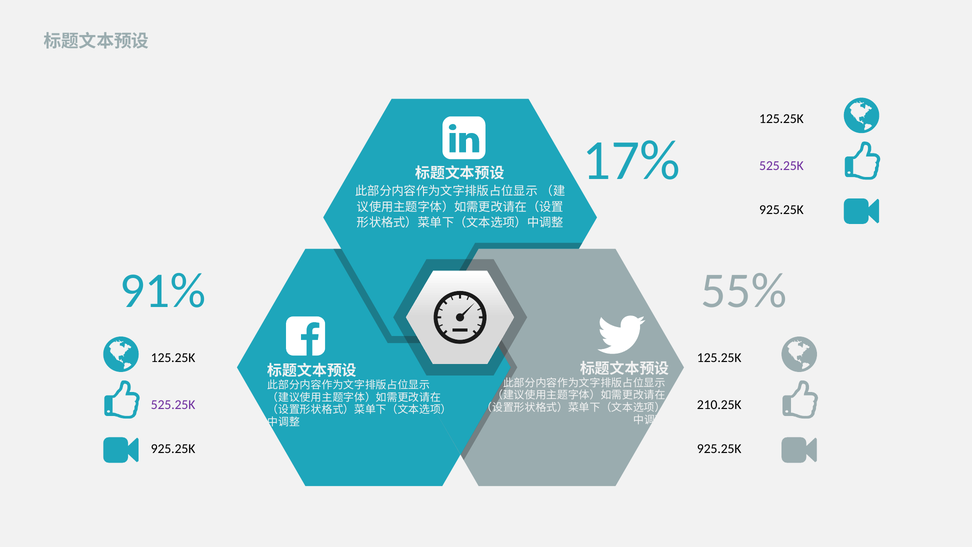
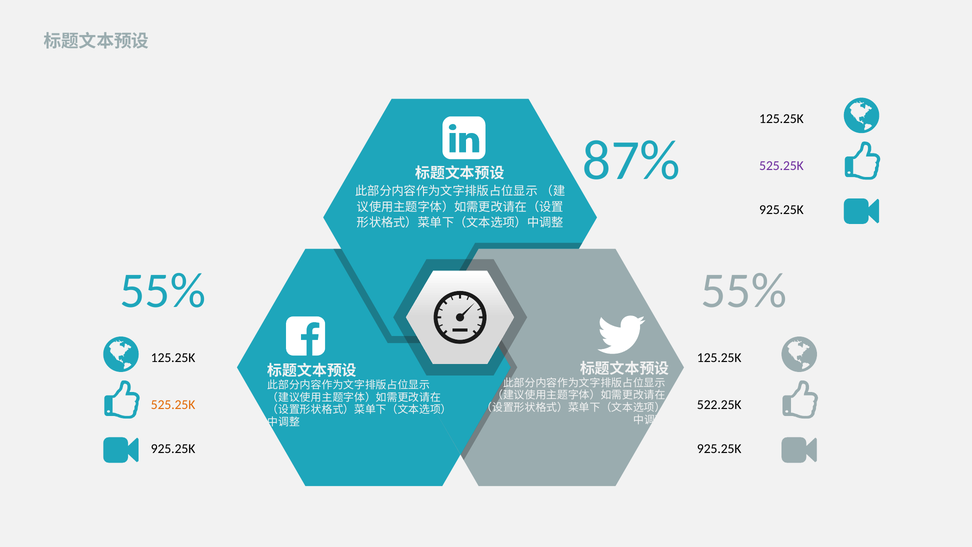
17%: 17% -> 87% (631, 160)
91%: 91% -> 55% (163, 291)
525.25K colour: purple -> orange (173, 404)
210.25K: 210.25K -> 522.25K (719, 404)
